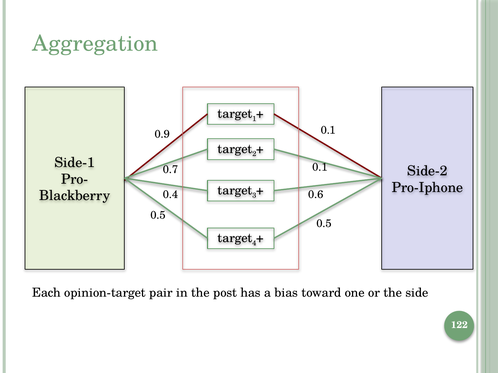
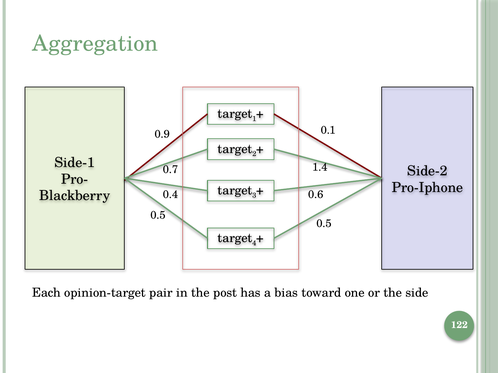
0.1: 0.1 -> 1.4 (320, 168)
